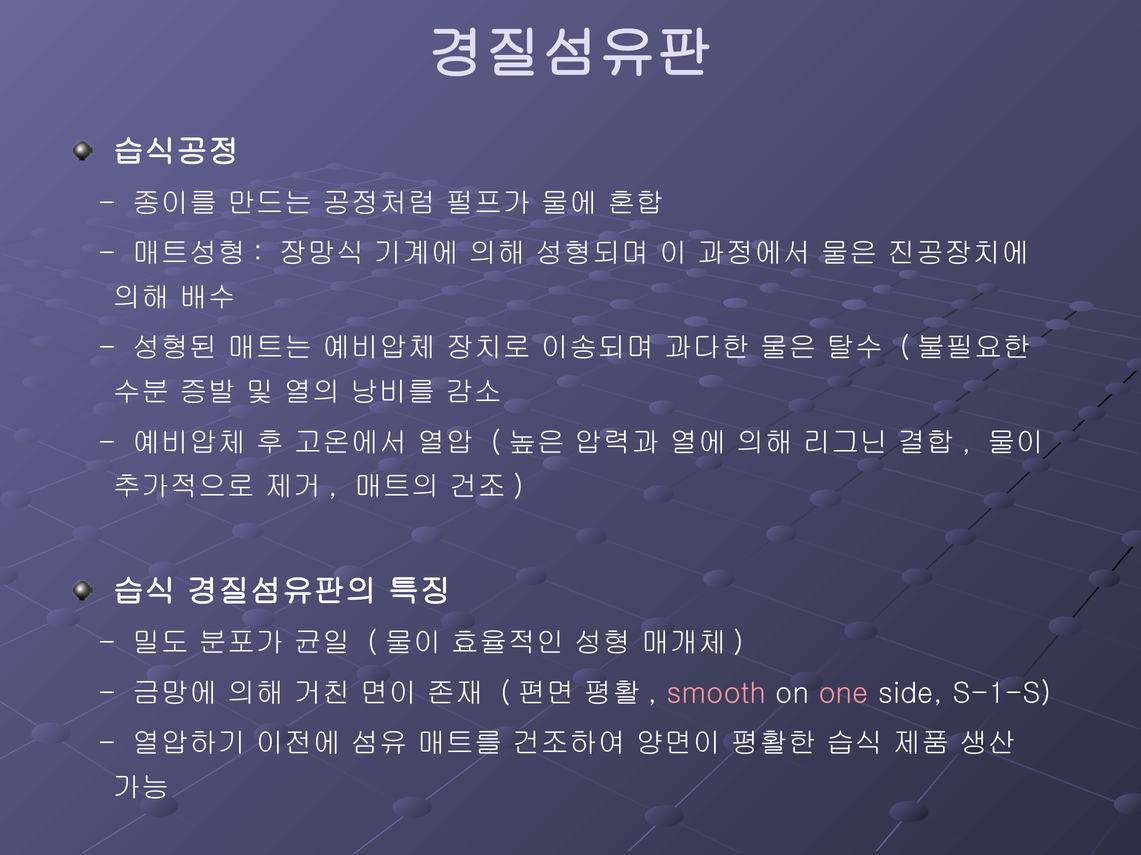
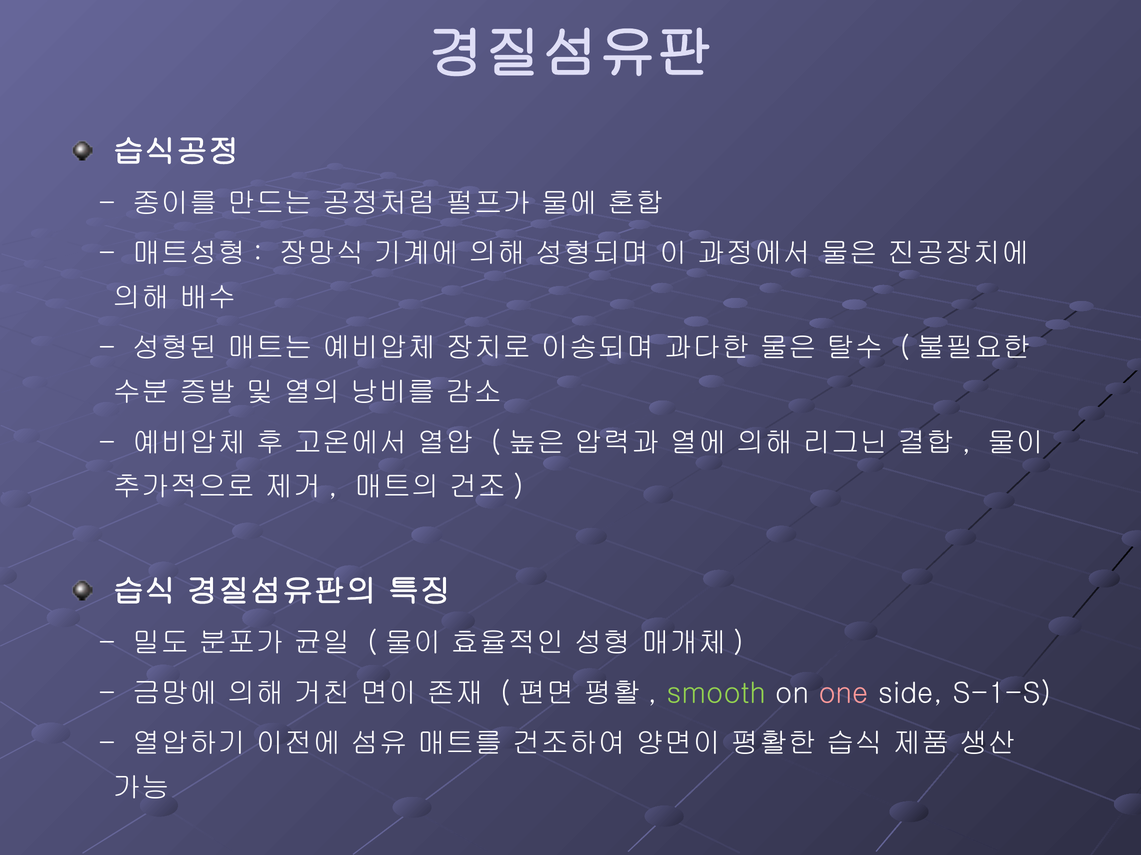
smooth colour: pink -> light green (716, 694)
